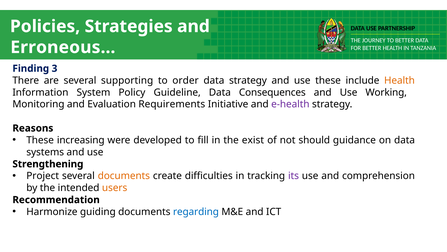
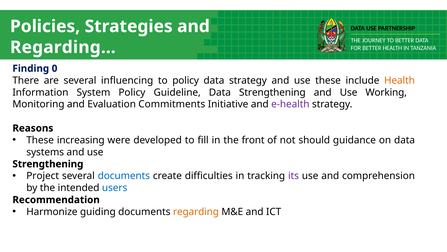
Erroneous…: Erroneous… -> Regarding… (63, 47)
3: 3 -> 0 (55, 68)
supporting: supporting -> influencing (127, 80)
to order: order -> policy (186, 80)
Data Consequences: Consequences -> Strengthening (272, 92)
Requirements: Requirements -> Commitments (172, 104)
exist: exist -> front (253, 140)
documents colour: orange -> blue (124, 176)
users colour: orange -> blue (115, 188)
regarding colour: blue -> orange (196, 211)
